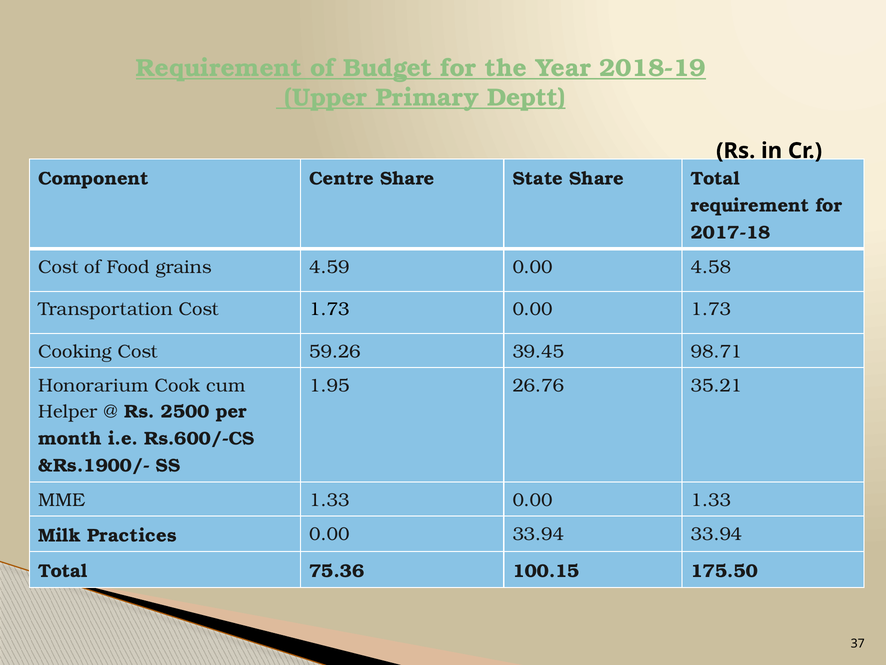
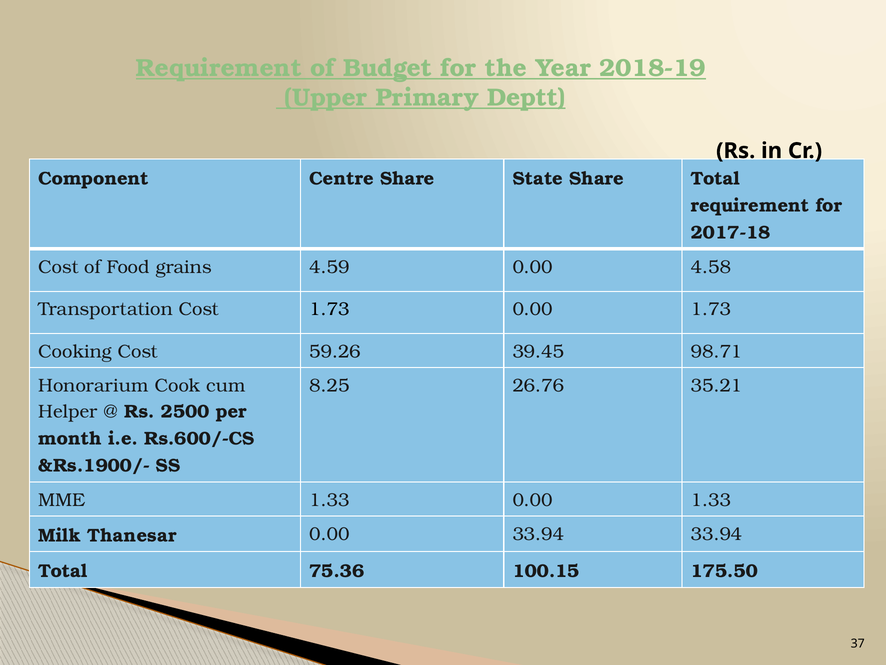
1.95: 1.95 -> 8.25 (329, 385)
Practices: Practices -> Thanesar (132, 535)
